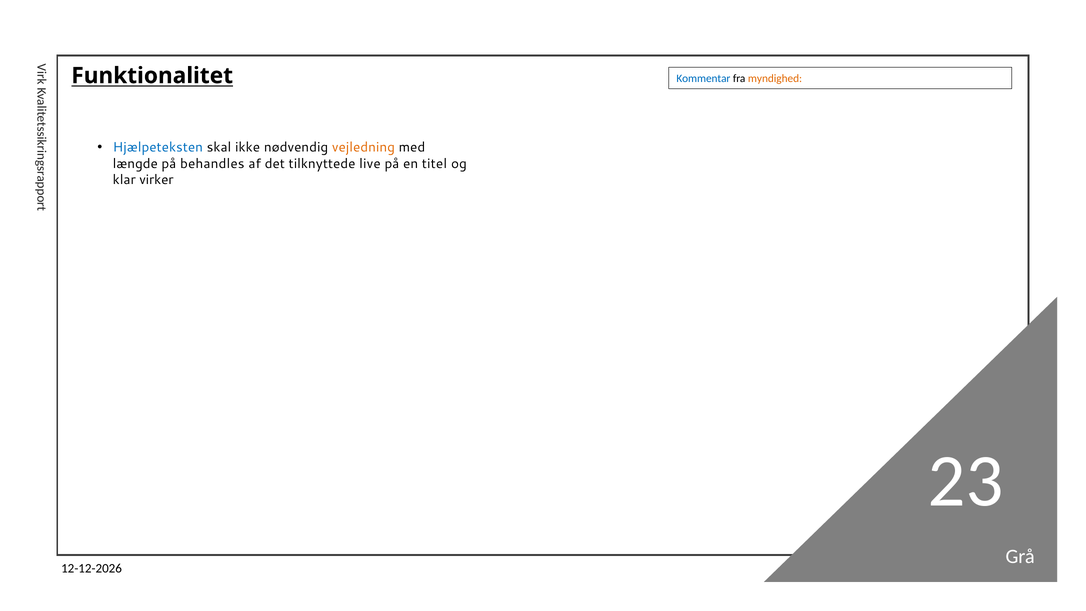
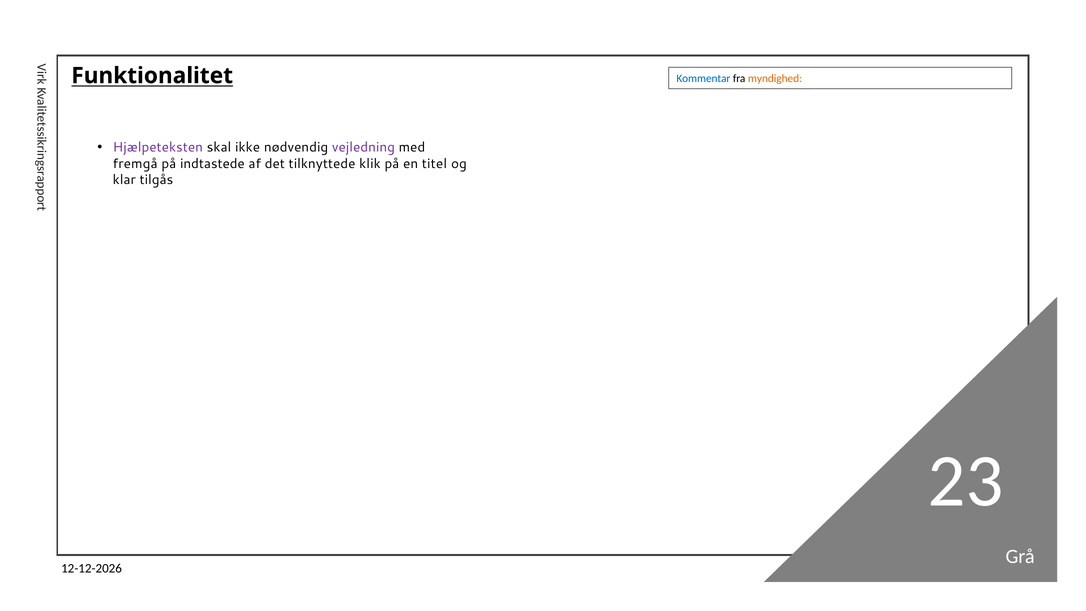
Hjælpeteksten colour: blue -> purple (158, 147)
vejledning colour: orange -> purple (363, 147)
længde: længde -> fremgå (135, 164)
behandles: behandles -> indtastede (212, 164)
live: live -> klik (370, 164)
virker: virker -> tilgås (156, 180)
